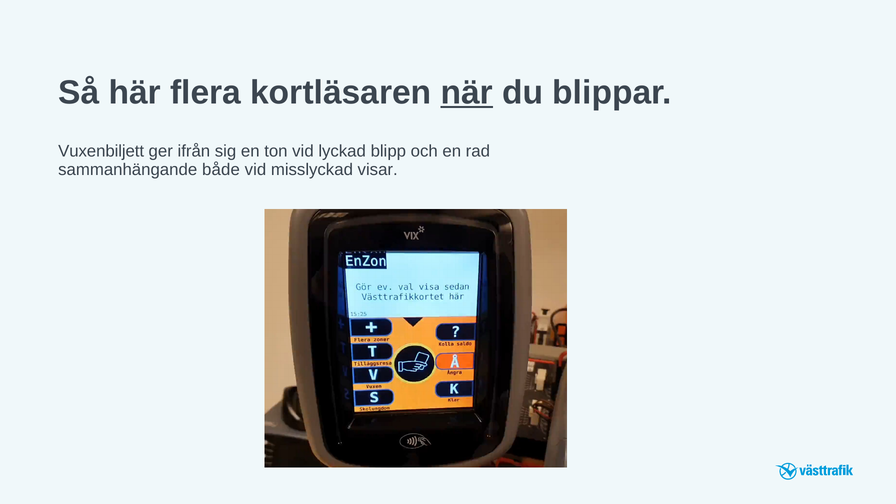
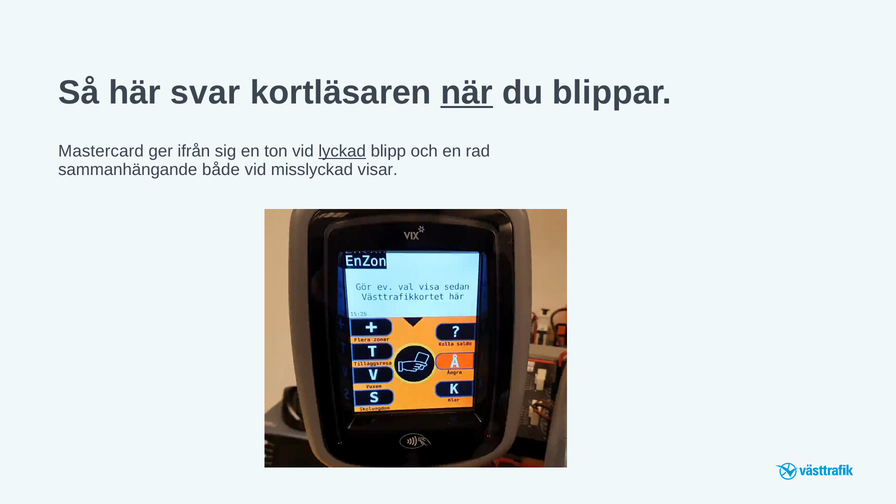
flera: flera -> svar (205, 92)
Vuxenbiljett: Vuxenbiljett -> Mastercard (101, 151)
lyckad underline: none -> present (342, 151)
